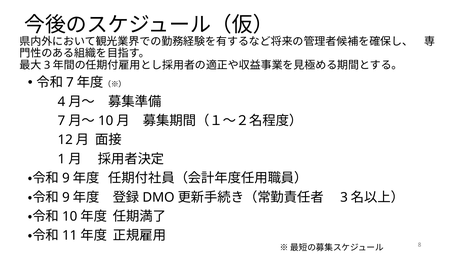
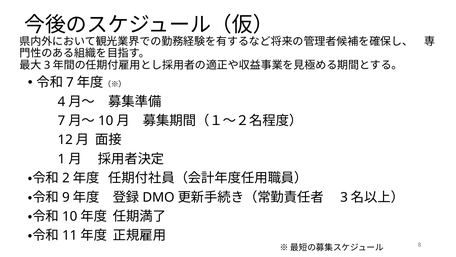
9: 9 -> 2 (66, 178)
